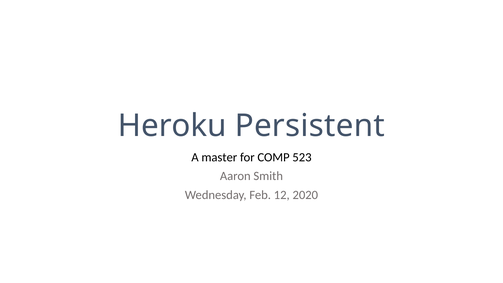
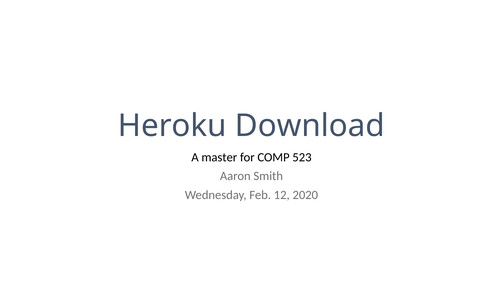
Persistent: Persistent -> Download (310, 126)
